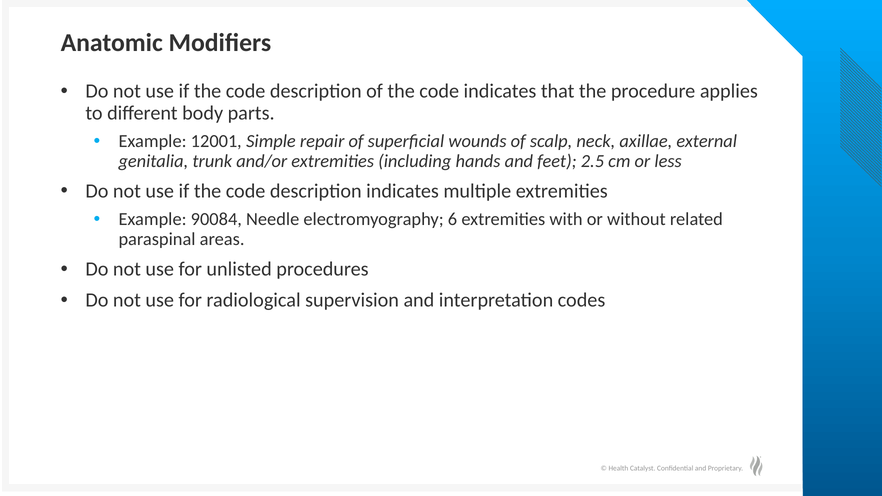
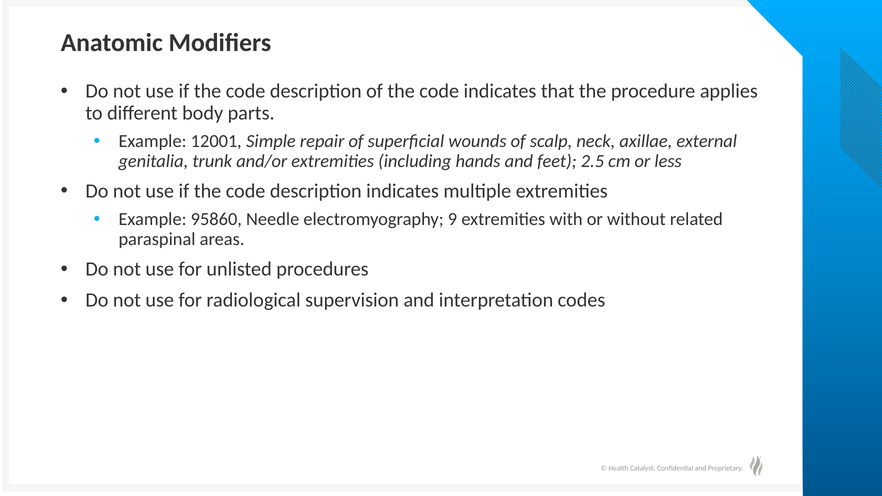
90084: 90084 -> 95860 (216, 219)
6: 6 -> 9 (452, 219)
